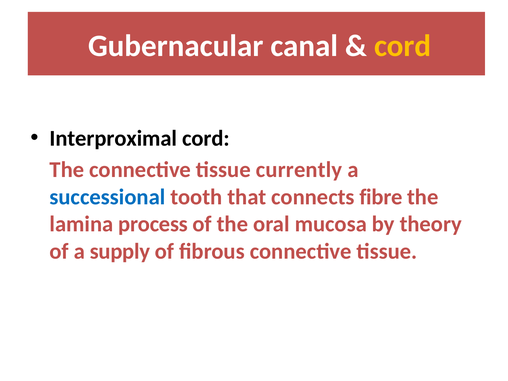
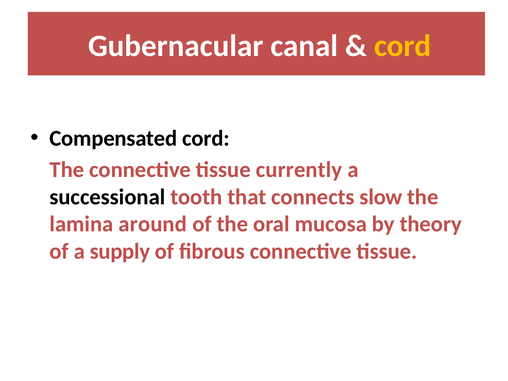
Interproximal: Interproximal -> Compensated (113, 138)
successional colour: blue -> black (107, 197)
fibre: fibre -> slow (381, 197)
process: process -> around (153, 224)
